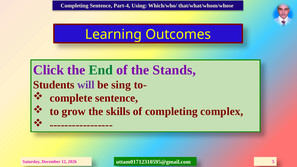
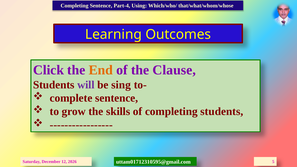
End colour: green -> orange (101, 70)
Stands: Stands -> Clause (174, 70)
completing complex: complex -> students (222, 112)
